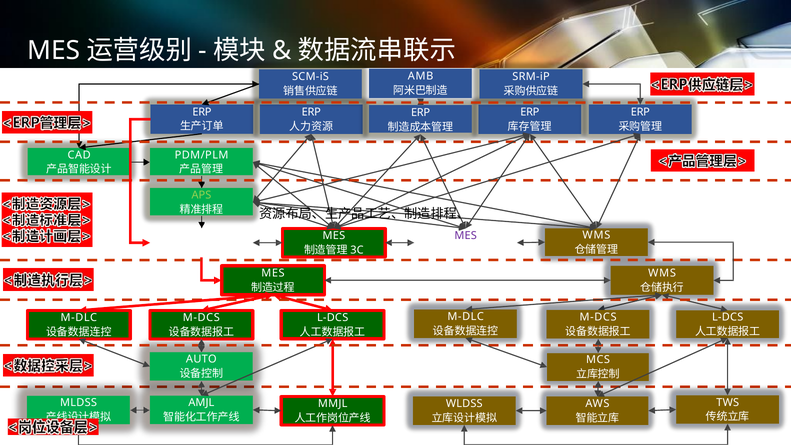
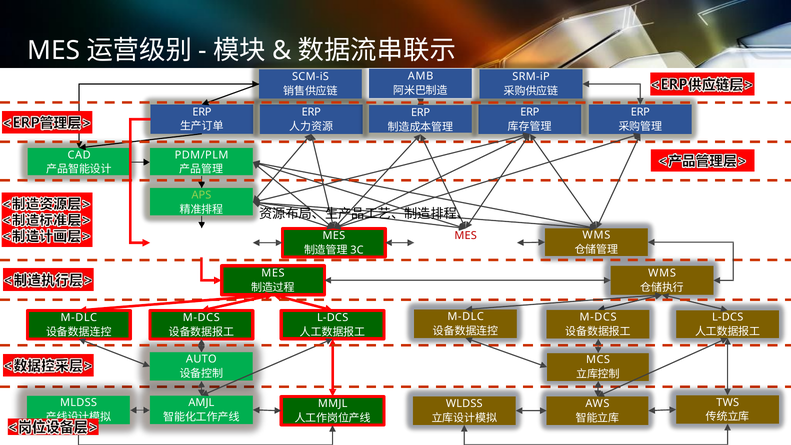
MES colour: purple -> red (466, 236)
